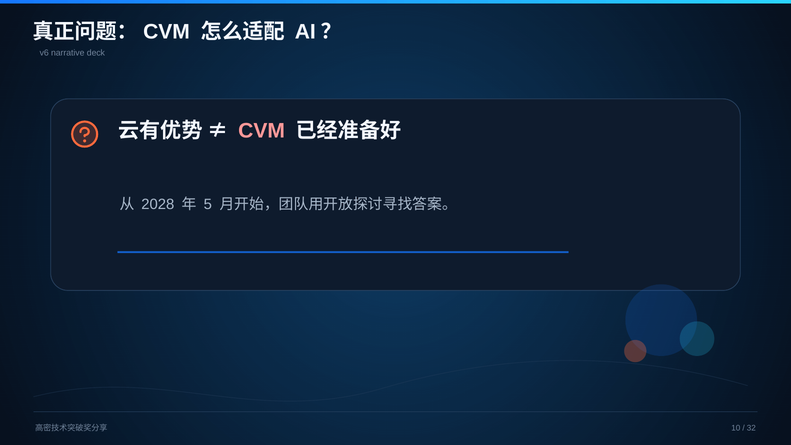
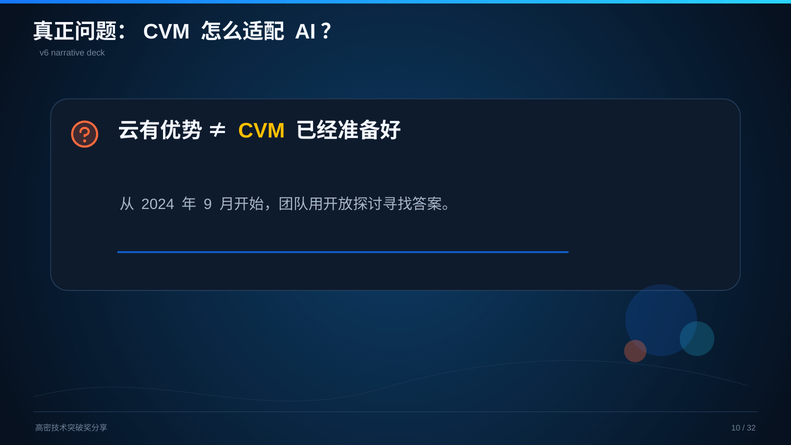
CVM colour: pink -> yellow (262, 131)
2028: 2028 -> 2024 (158, 204)
5: 5 -> 9 (208, 204)
